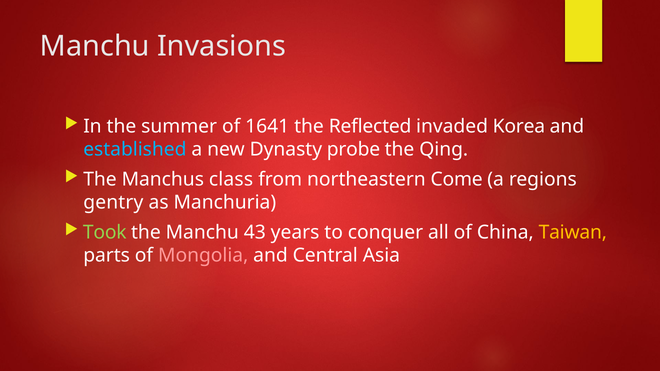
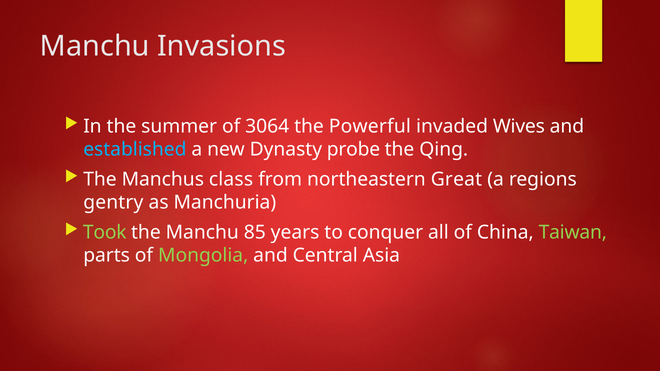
1641: 1641 -> 3064 (267, 126)
Reflected: Reflected -> Powerful (370, 126)
Korea: Korea -> Wives (519, 126)
Come: Come -> Great (456, 179)
43: 43 -> 85 (255, 232)
Taiwan colour: yellow -> light green (573, 232)
Mongolia colour: pink -> light green (203, 256)
